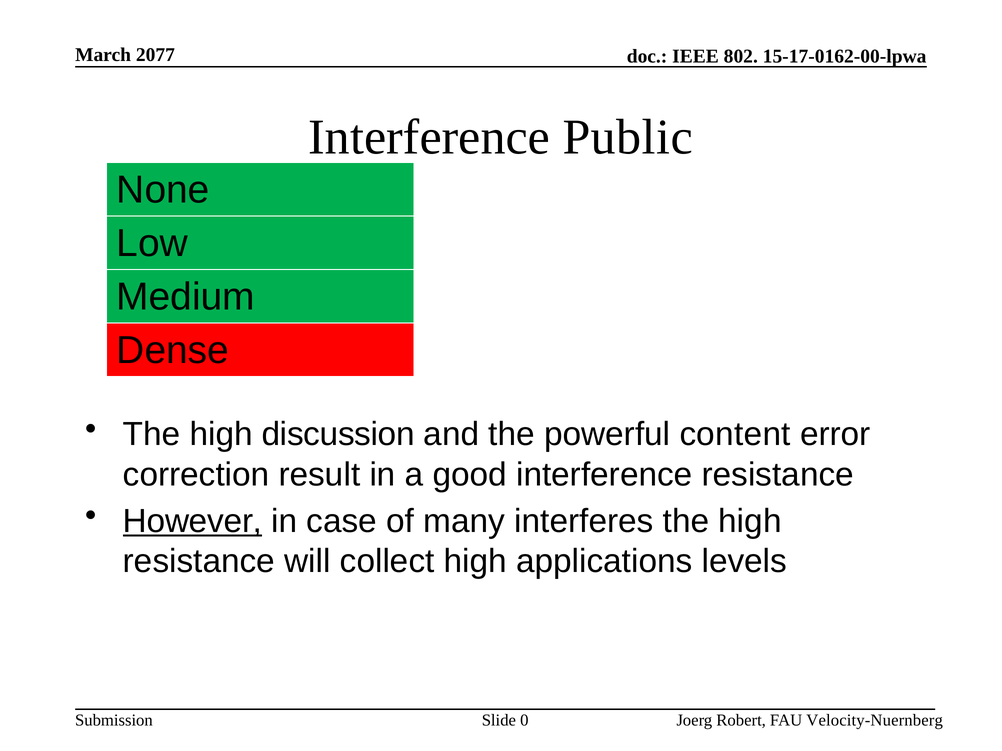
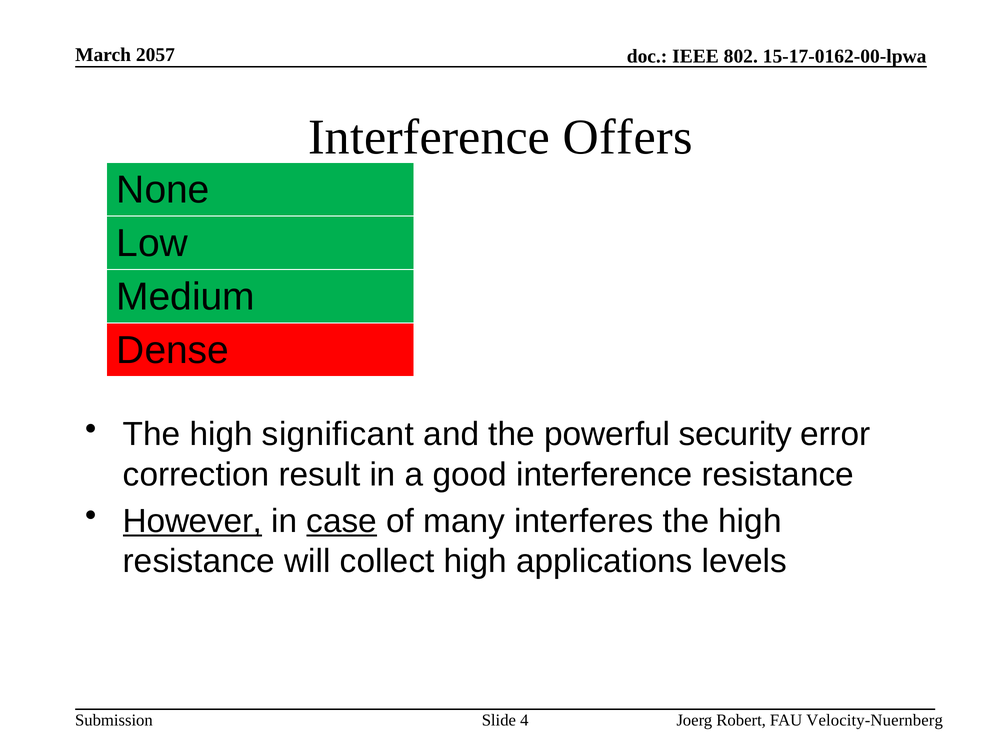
2077: 2077 -> 2057 (155, 55)
Public: Public -> Offers (628, 137)
discussion: discussion -> significant (338, 435)
content: content -> security (735, 435)
case underline: none -> present (342, 522)
0: 0 -> 4 (524, 721)
